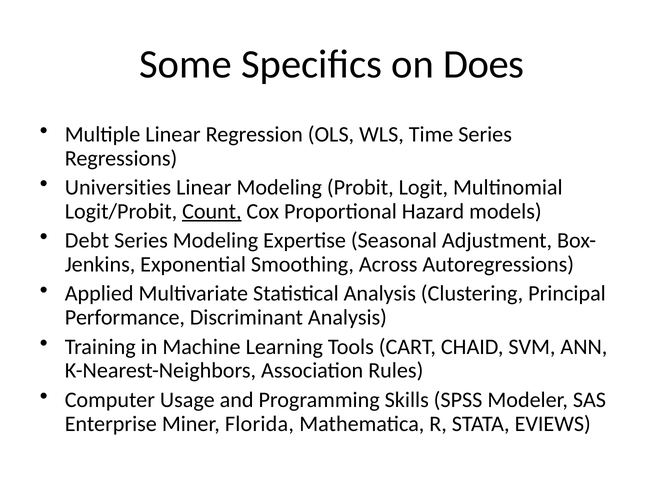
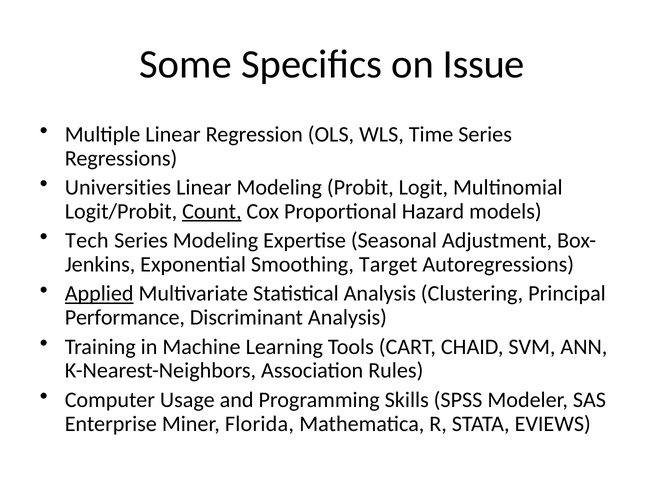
Does: Does -> Issue (484, 64)
Debt: Debt -> Tech (87, 241)
Across: Across -> Target (388, 264)
Applied underline: none -> present (99, 294)
